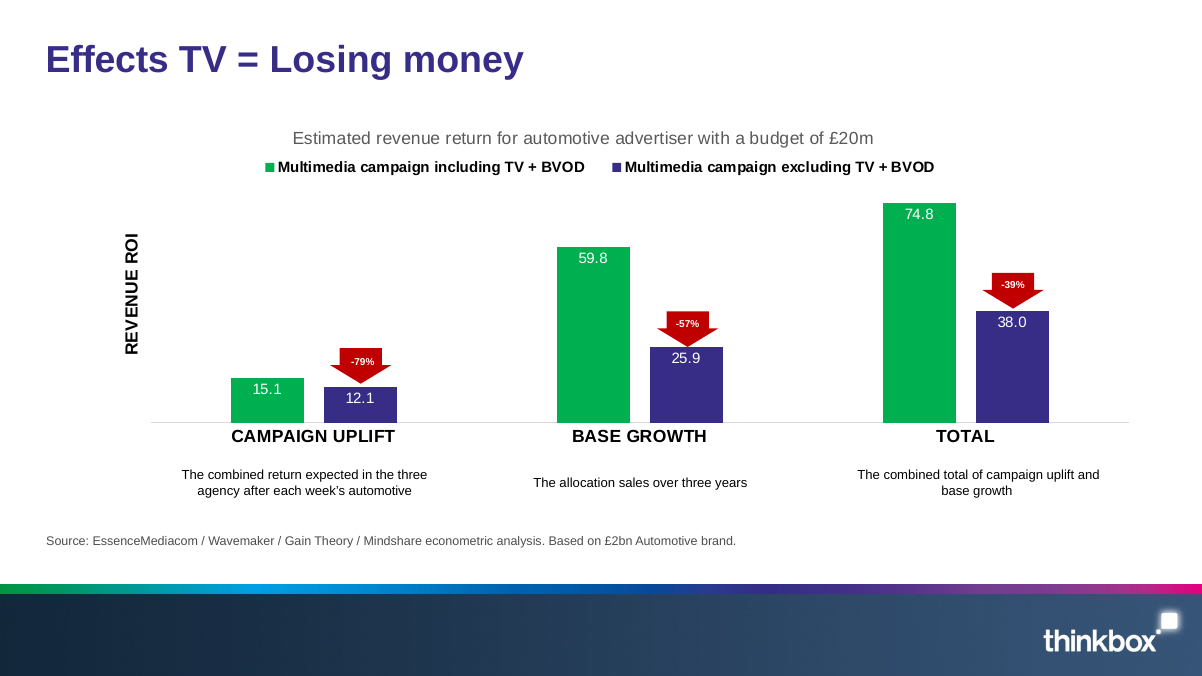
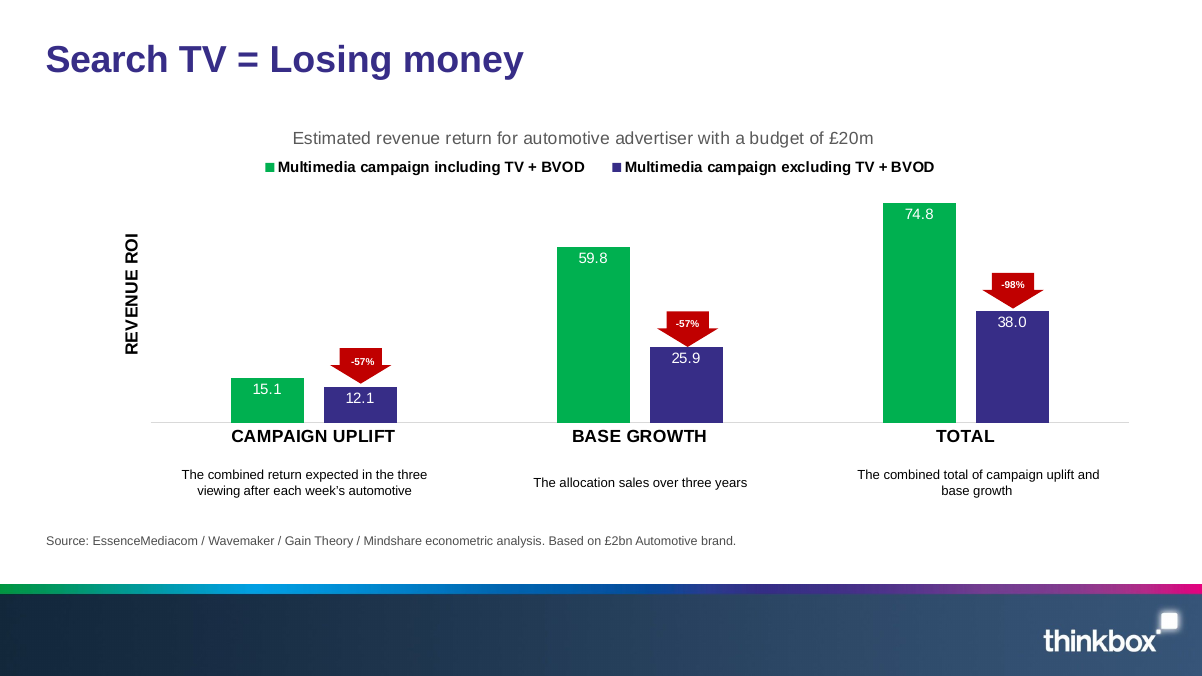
Effects: Effects -> Search (107, 60)
-39%: -39% -> -98% (1013, 285)
-79%: -79% -> -57% (363, 362)
agency: agency -> viewing (219, 491)
